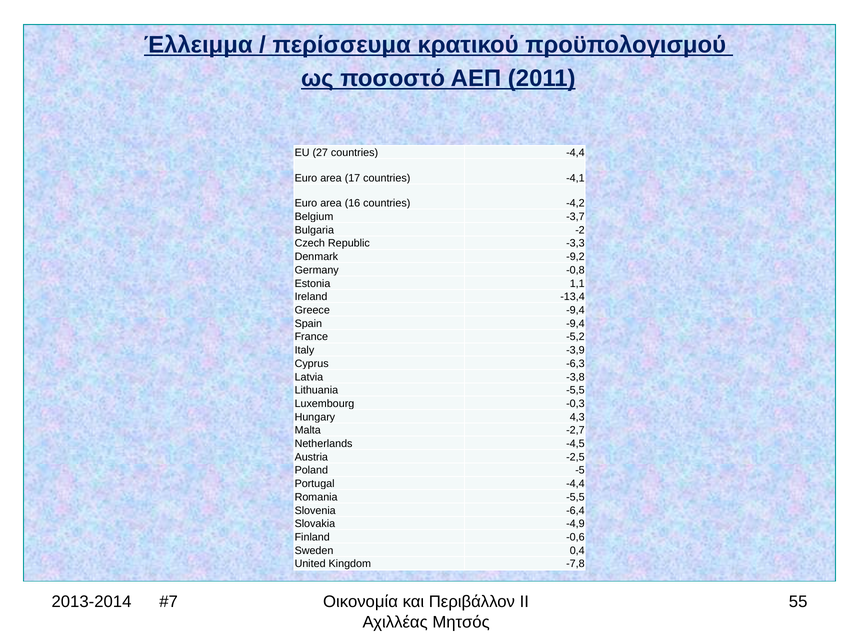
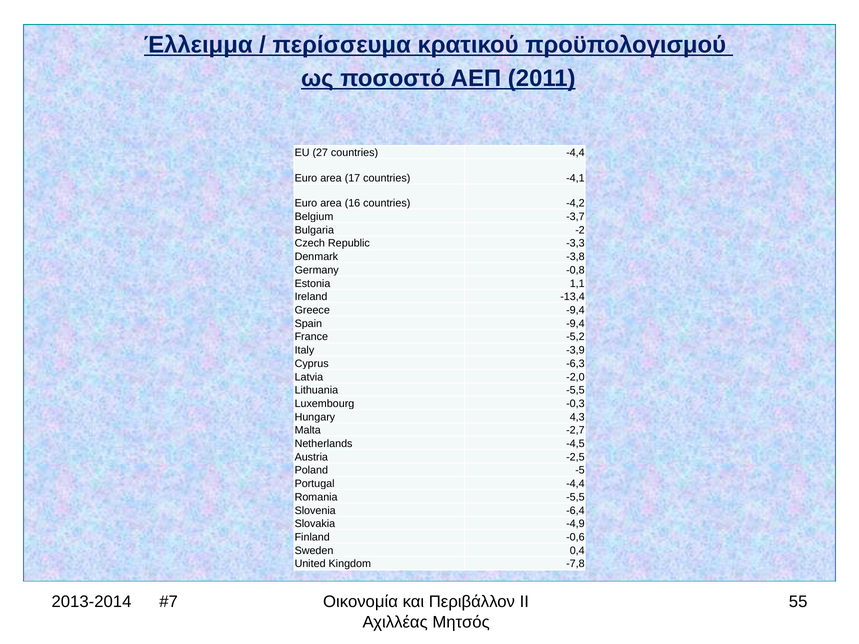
-9,2: -9,2 -> -3,8 (575, 257)
-3,8: -3,8 -> -2,0 (575, 377)
